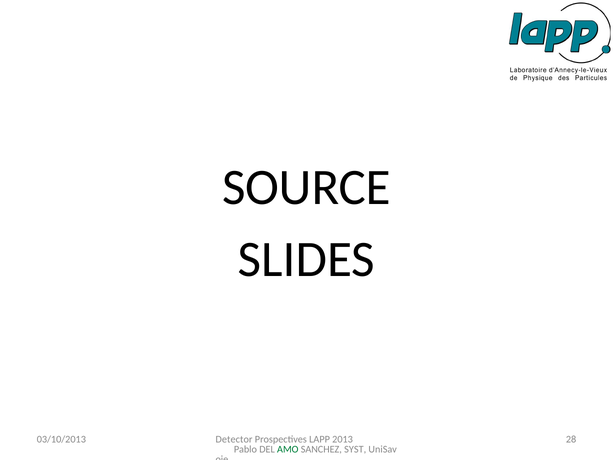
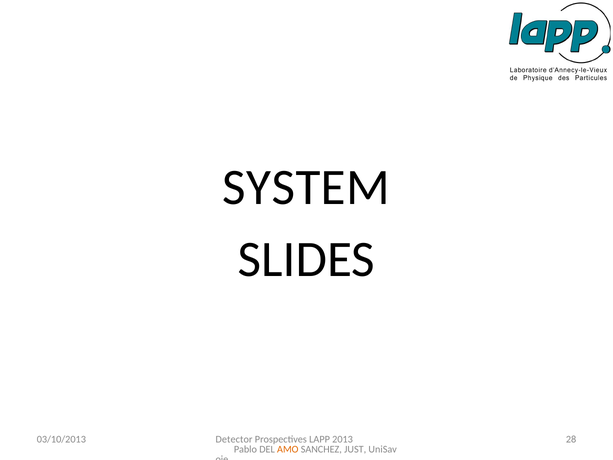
SOURCE: SOURCE -> SYSTEM (306, 187)
AMO colour: green -> orange (288, 449)
SYST: SYST -> JUST (355, 449)
